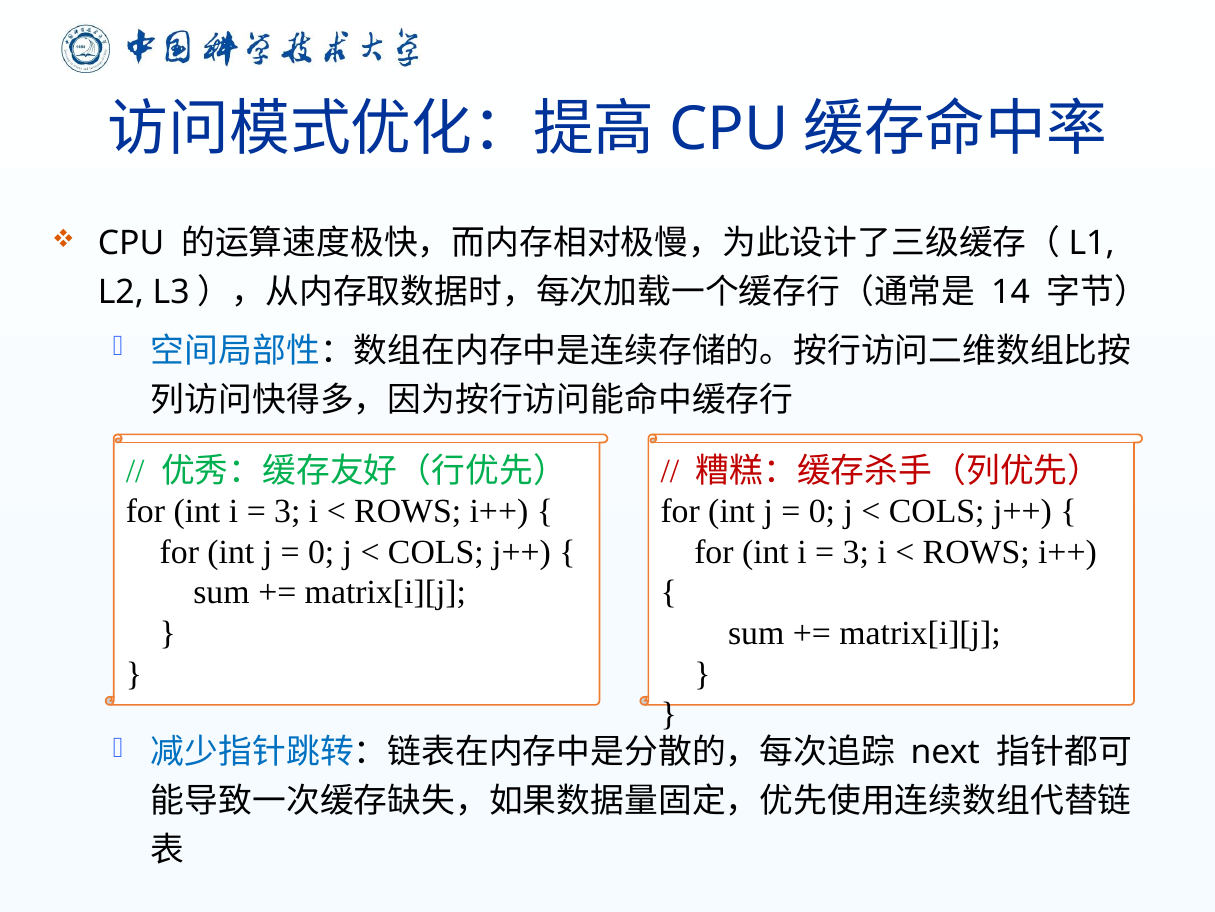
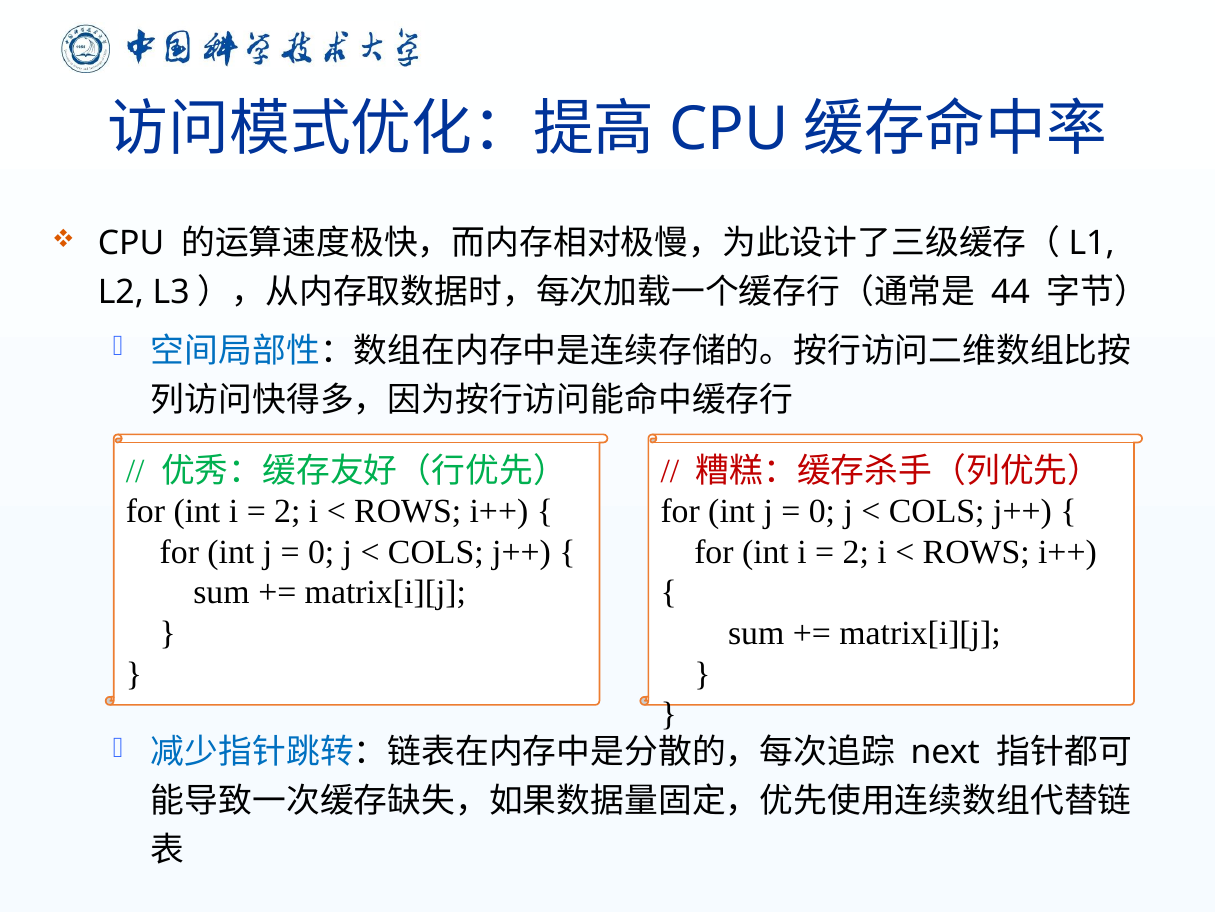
14: 14 -> 44 (1011, 292)
3: 3 -> 2 (287, 511)
3: 3 -> 2 (856, 552)
